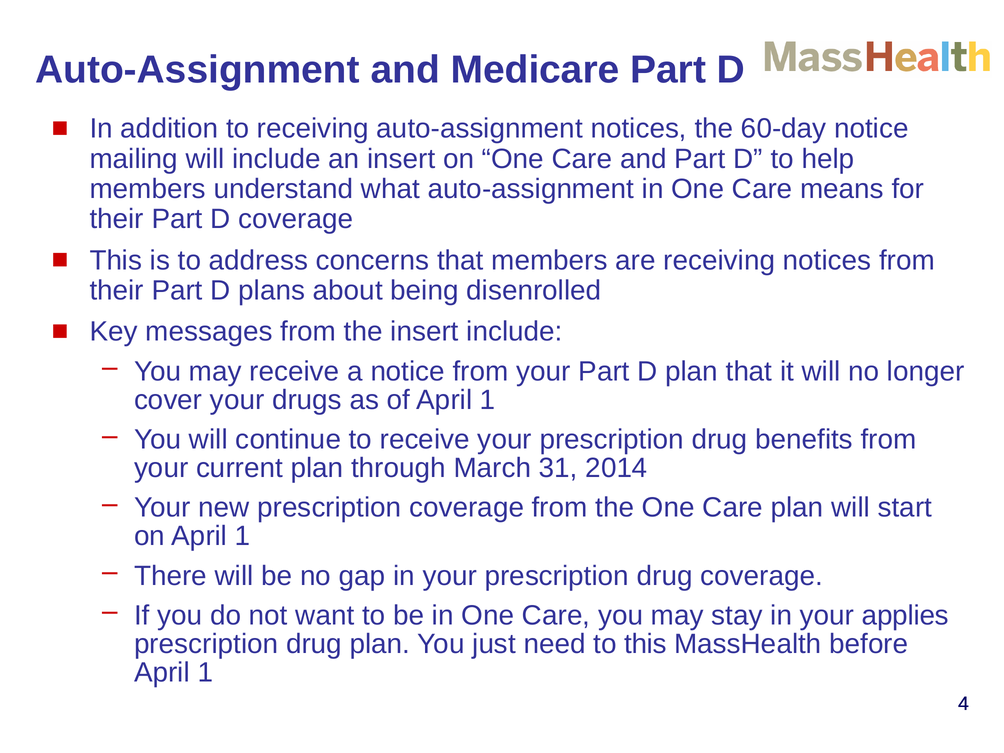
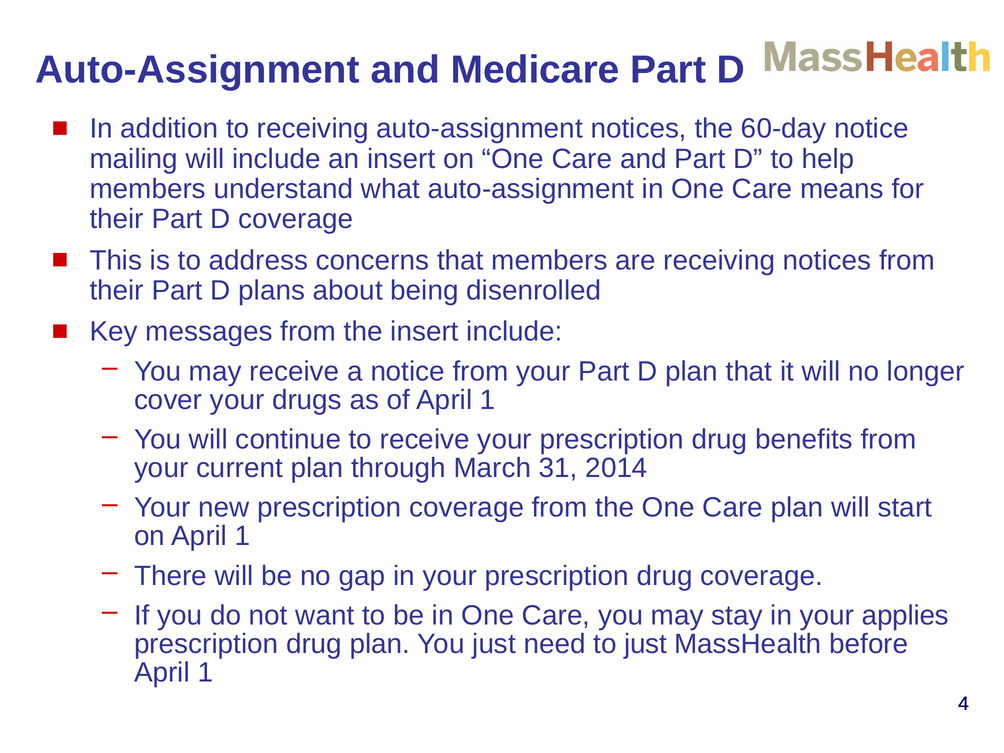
to this: this -> just (645, 644)
